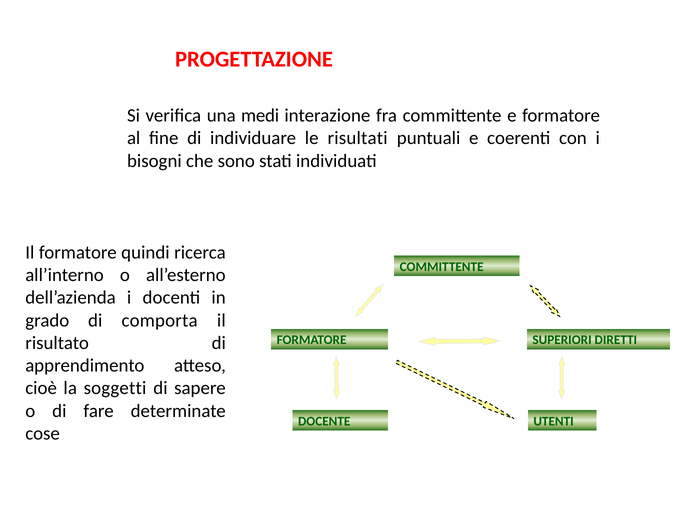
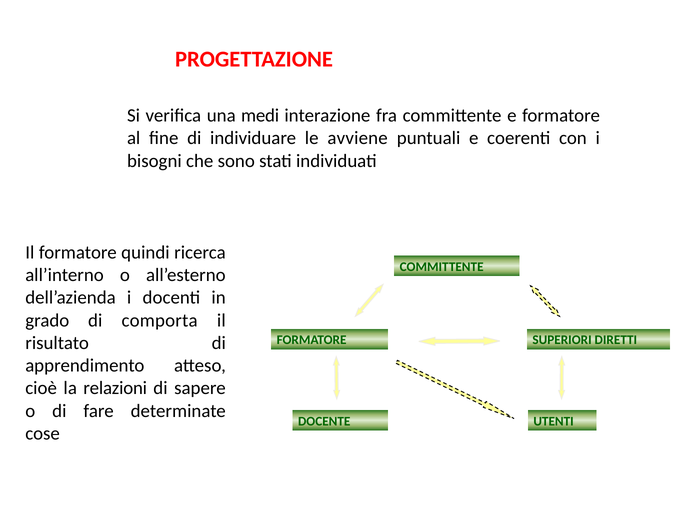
risultati: risultati -> avviene (358, 138)
soggetti: soggetti -> relazioni (115, 388)
